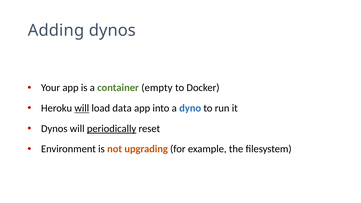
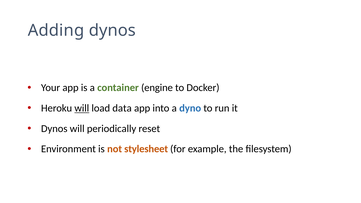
empty: empty -> engine (157, 88)
periodically underline: present -> none (112, 129)
upgrading: upgrading -> stylesheet (146, 149)
